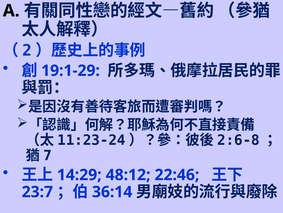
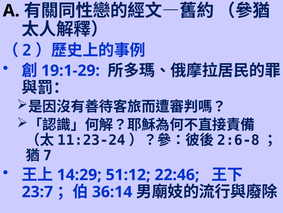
48:12: 48:12 -> 51:12 (128, 174)
